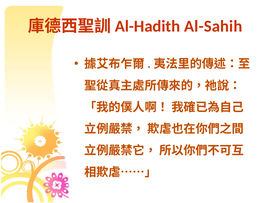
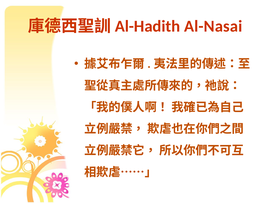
Al-Sahih: Al-Sahih -> Al-Nasai (213, 26)
